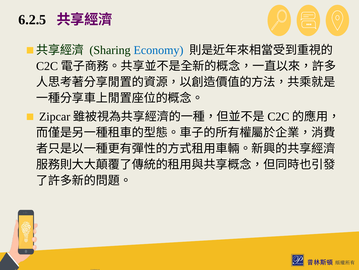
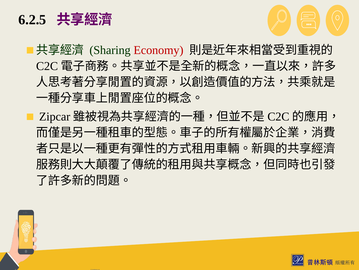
Economy colour: blue -> red (159, 50)
